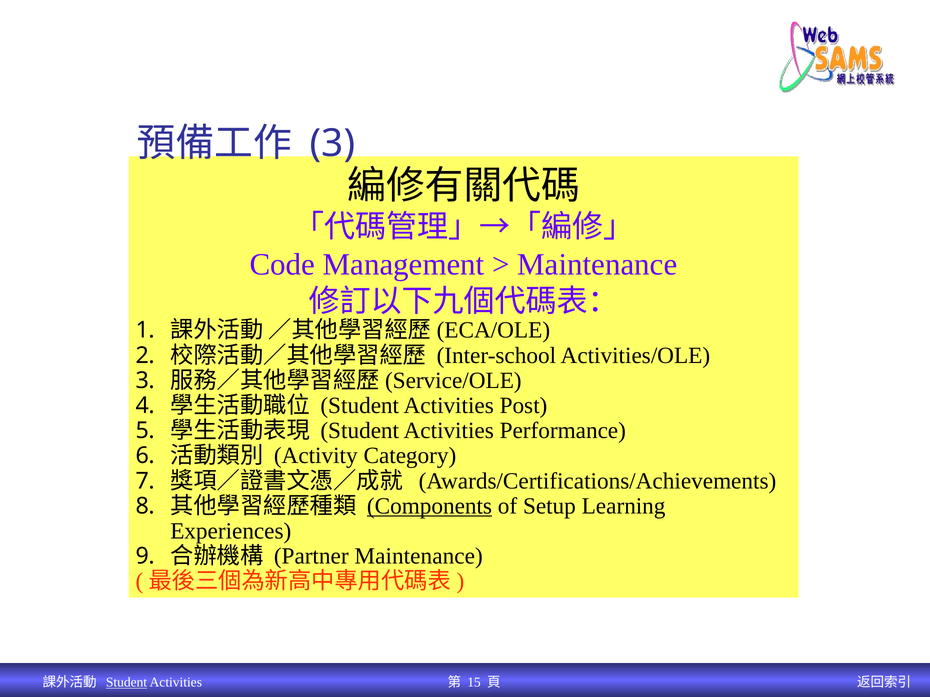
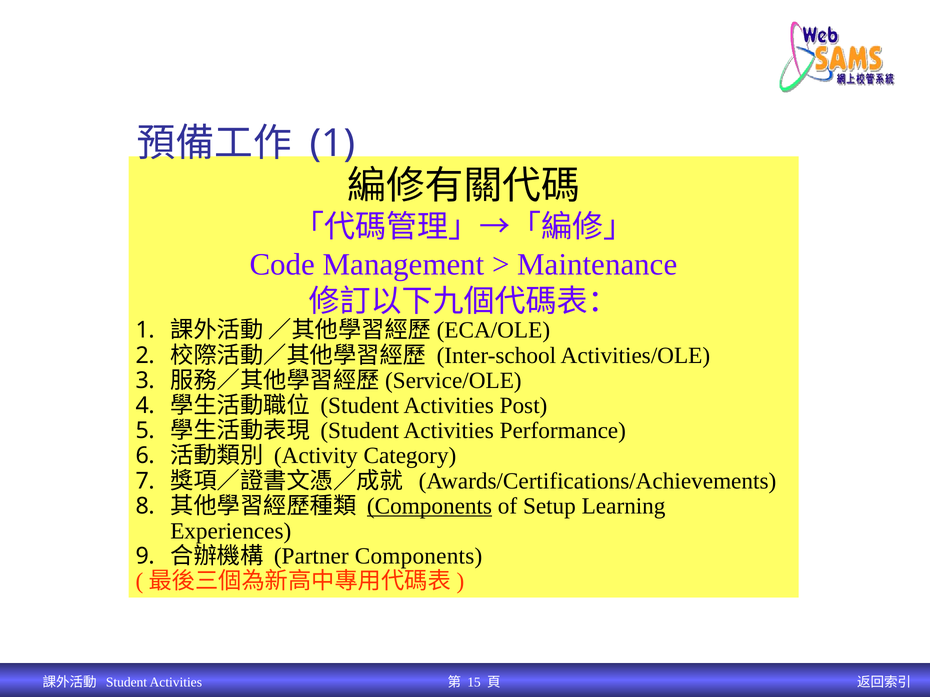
3: 3 -> 1 (332, 143)
Partner Maintenance: Maintenance -> Components (419, 557)
Student underline: present -> none (127, 683)
